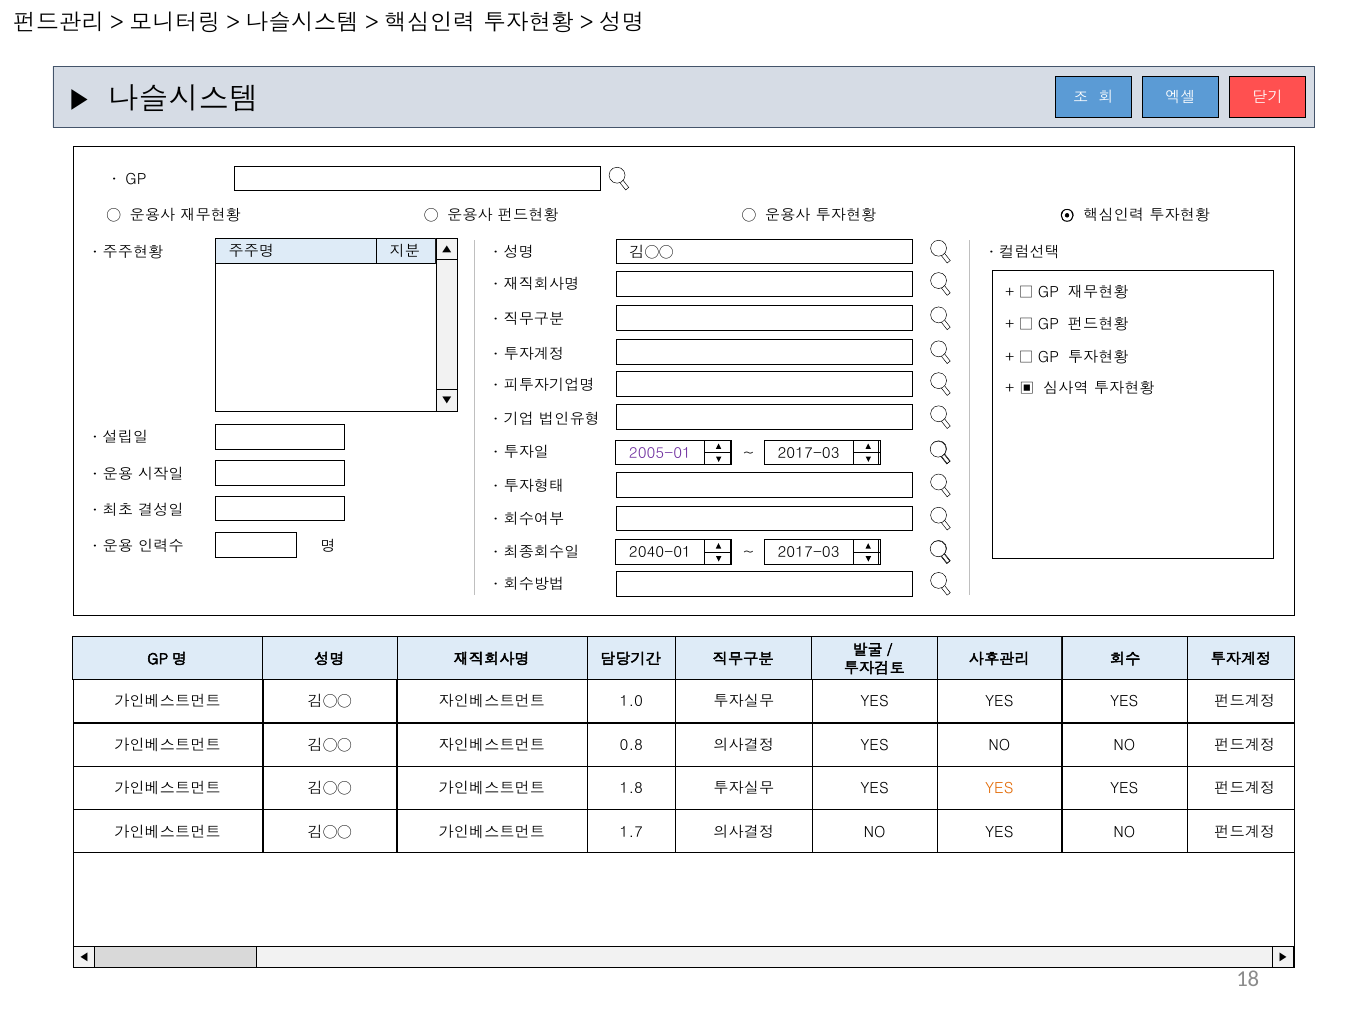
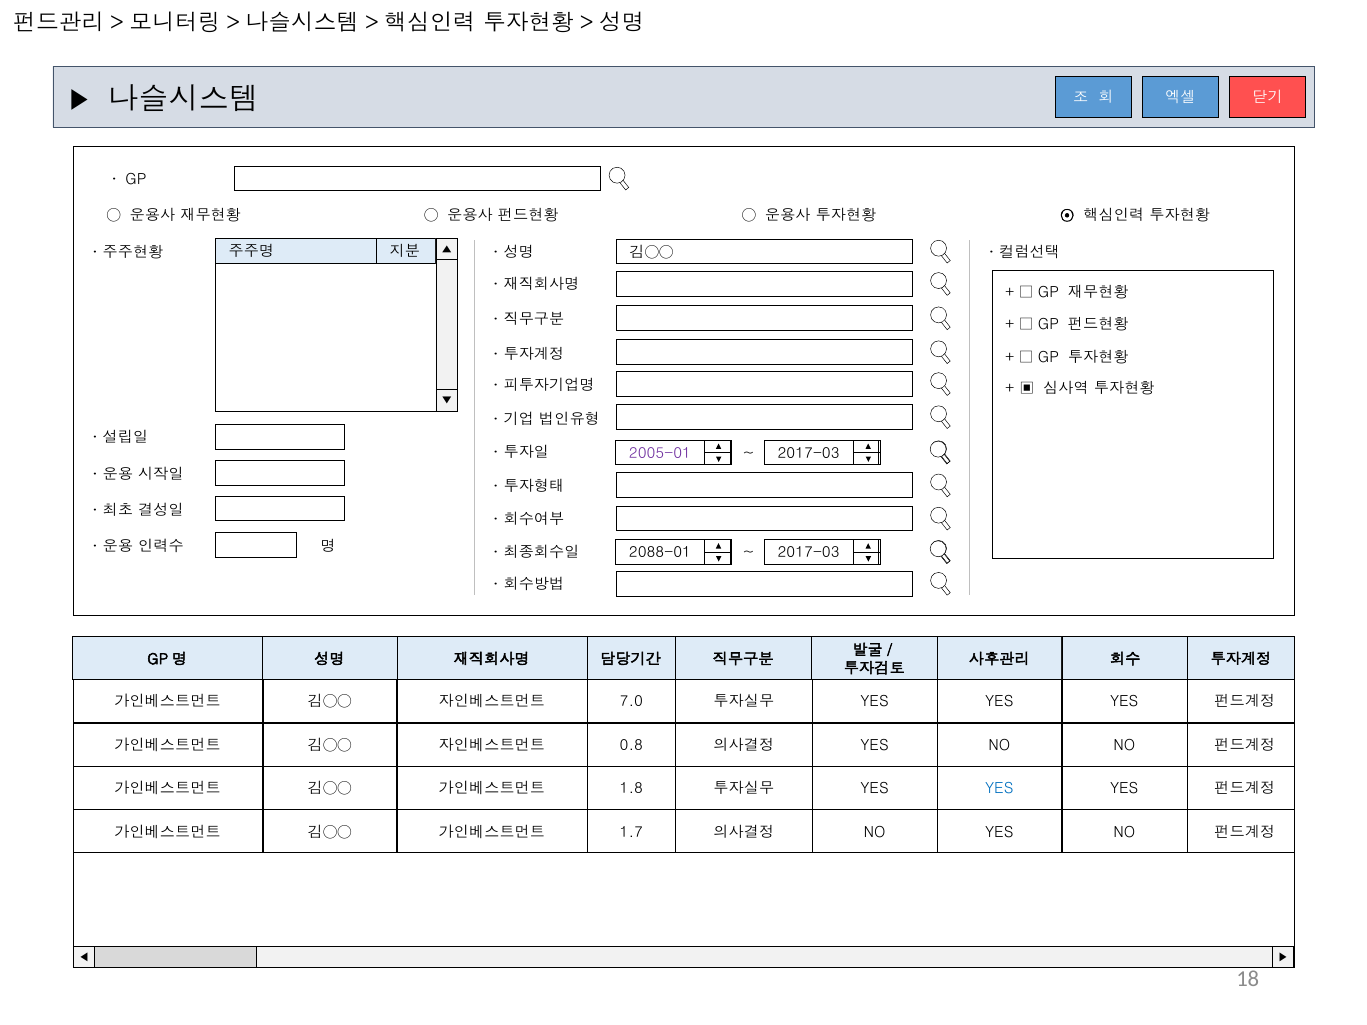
2040-01: 2040-01 -> 2088-01 (660, 553)
1.0: 1.0 -> 7.0 (631, 702)
YES colour: orange -> blue (999, 789)
